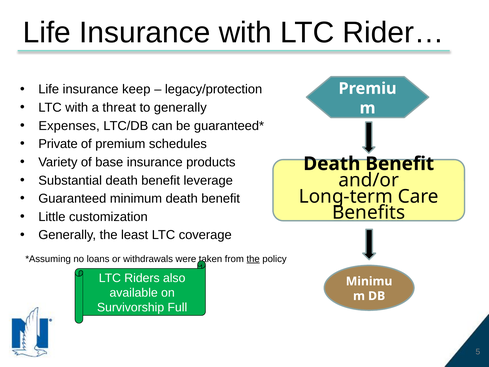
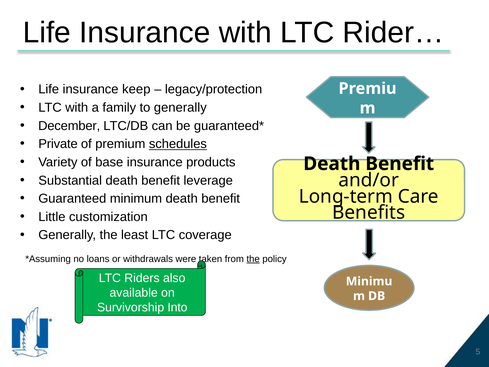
threat: threat -> family (119, 108)
Expenses: Expenses -> December (69, 126)
schedules underline: none -> present (178, 144)
Full: Full -> Into (177, 307)
